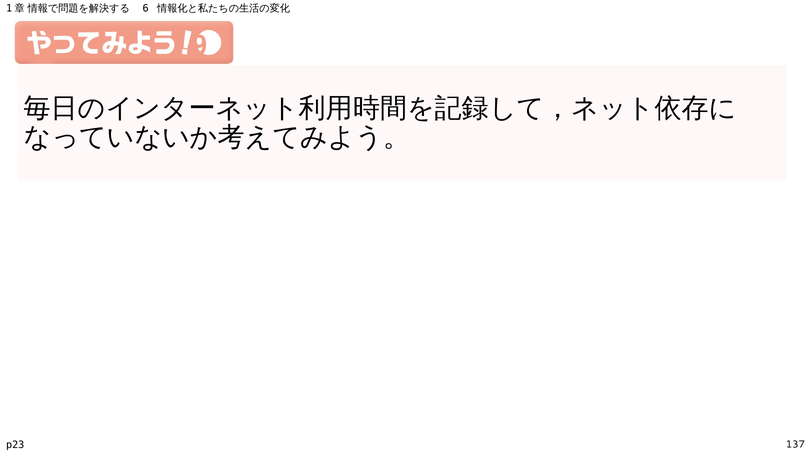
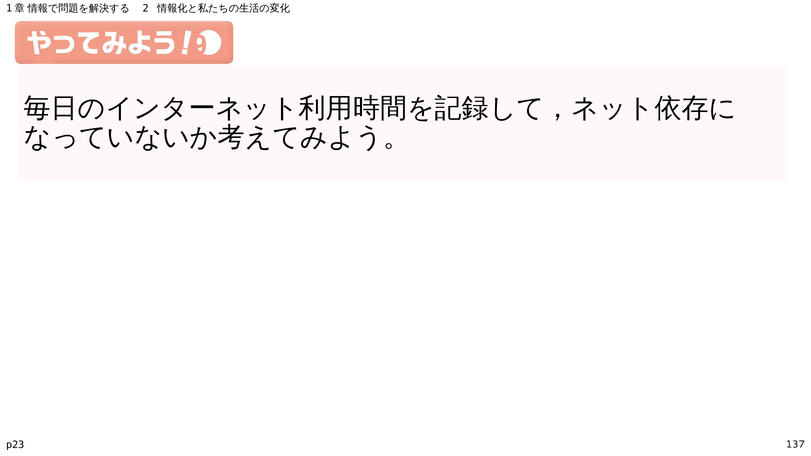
6: 6 -> 2 (146, 8)
